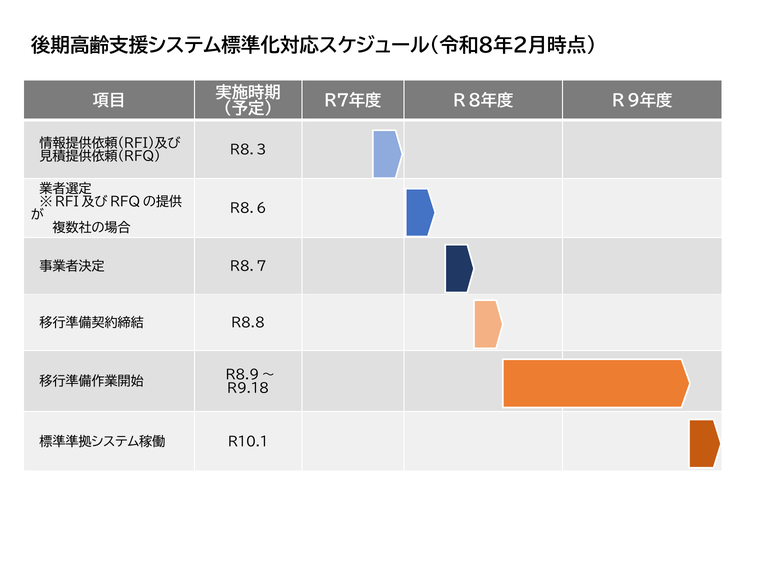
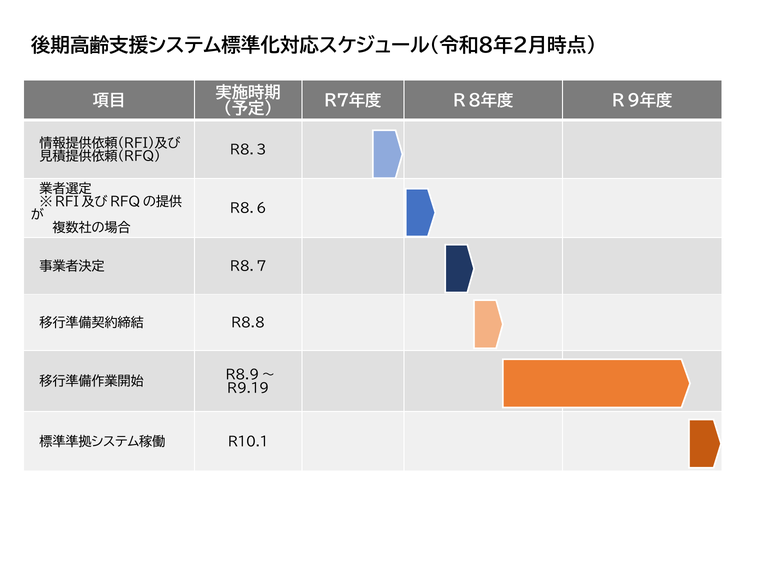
R9.18: R9.18 -> R9.19 (248, 389)
